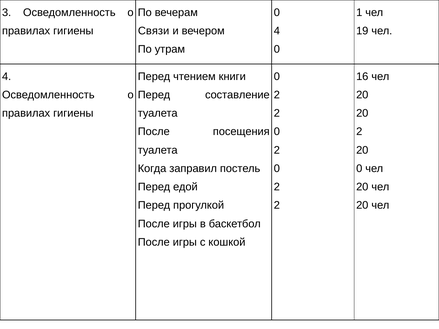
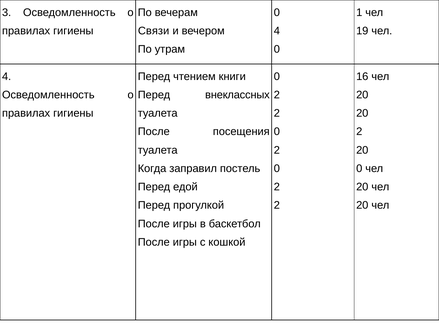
составление: составление -> внеклассных (237, 95)
